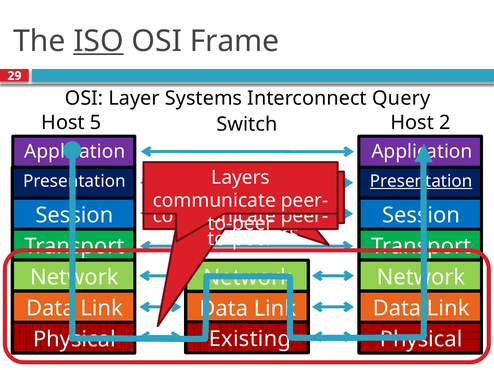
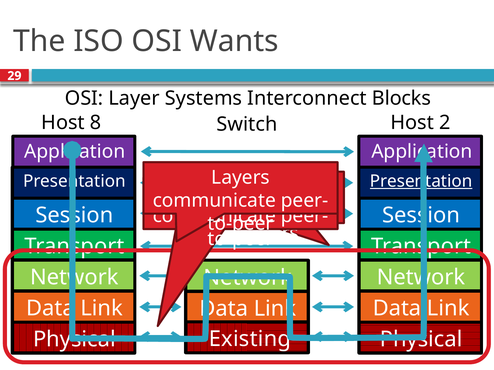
ISO underline: present -> none (99, 41)
Frame: Frame -> Wants (234, 41)
Query: Query -> Blocks (401, 99)
5: 5 -> 8 (96, 123)
